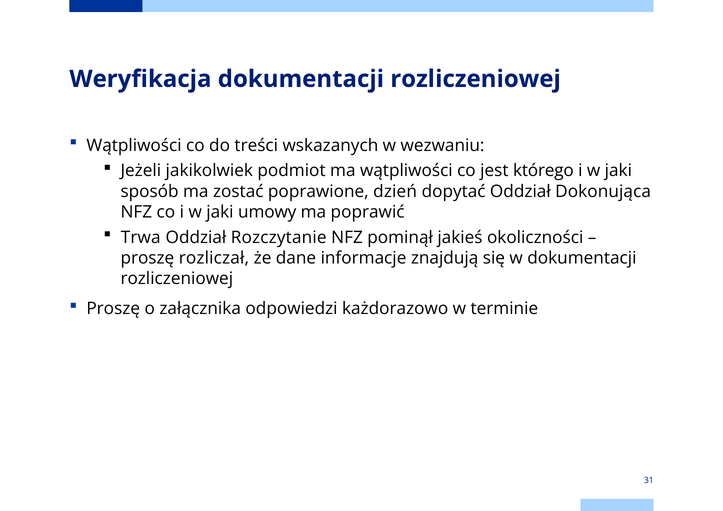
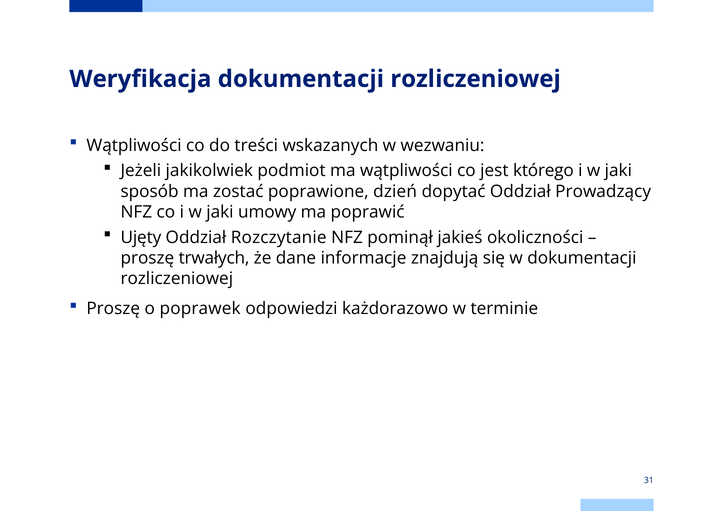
Dokonująca: Dokonująca -> Prowadzący (603, 191)
Trwa: Trwa -> Ujęty (141, 237)
rozliczał: rozliczał -> trwałych (214, 258)
załącznika: załącznika -> poprawek (200, 309)
